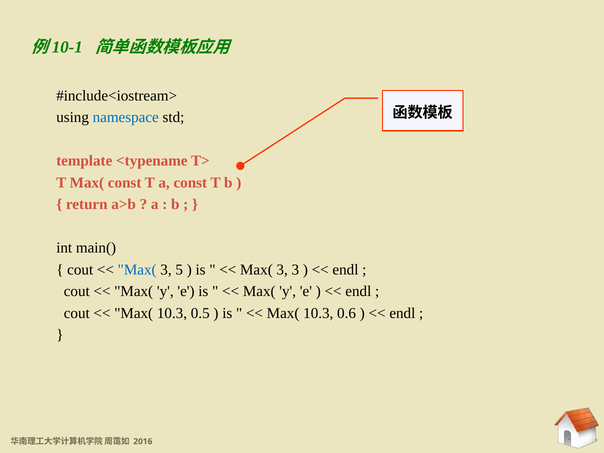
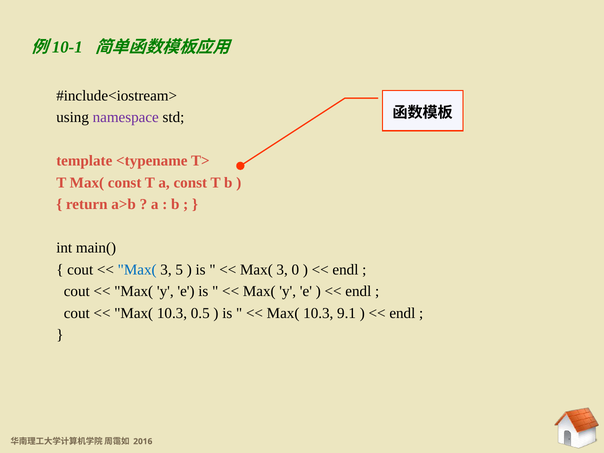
namespace colour: blue -> purple (126, 117)
3 3: 3 -> 0 (295, 270)
0.6: 0.6 -> 9.1 (347, 313)
